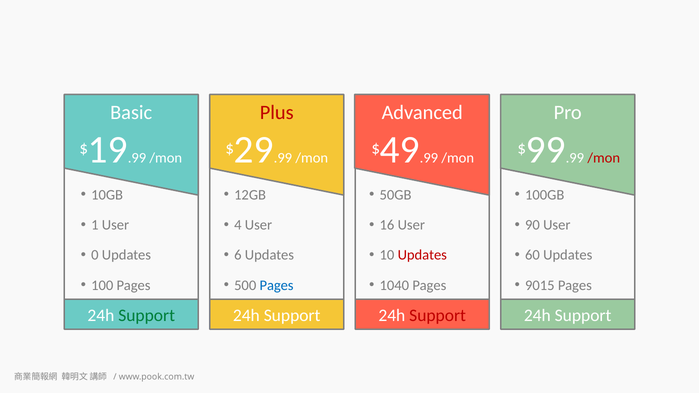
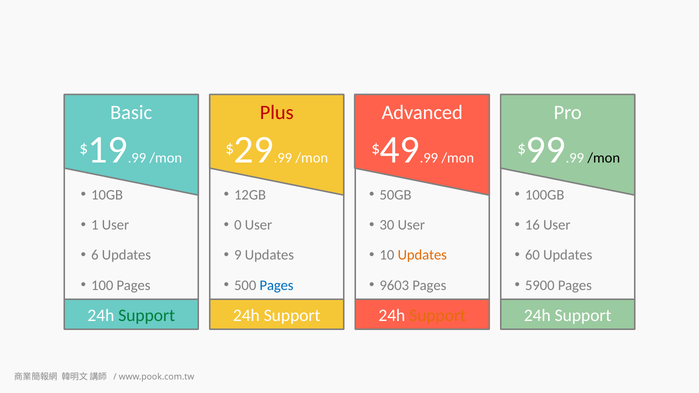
/mon colour: red -> black (604, 158)
4: 4 -> 0 (238, 225)
16: 16 -> 30 (387, 225)
90: 90 -> 16 (532, 225)
0: 0 -> 6 (95, 255)
6: 6 -> 9 (238, 255)
Updates colour: red -> orange (422, 255)
1040: 1040 -> 9603 (394, 285)
9015: 9015 -> 5900 (540, 285)
Support colour: red -> orange (438, 316)
